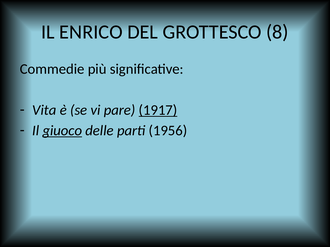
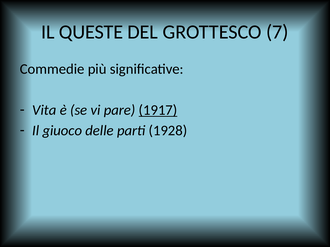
ENRICO: ENRICO -> QUESTE (91, 32)
8: 8 -> 7 (277, 32)
giuoco underline: present -> none (62, 131)
1956: 1956 -> 1928 (168, 131)
